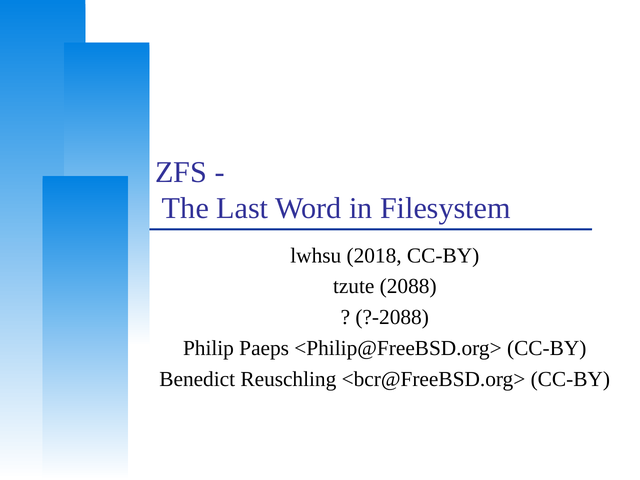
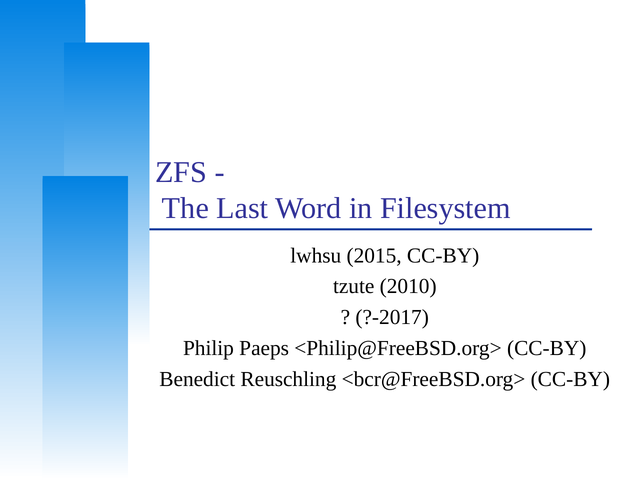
2018: 2018 -> 2015 (374, 256)
2088: 2088 -> 2010 (408, 286)
?-2088: ?-2088 -> ?-2017 (392, 317)
